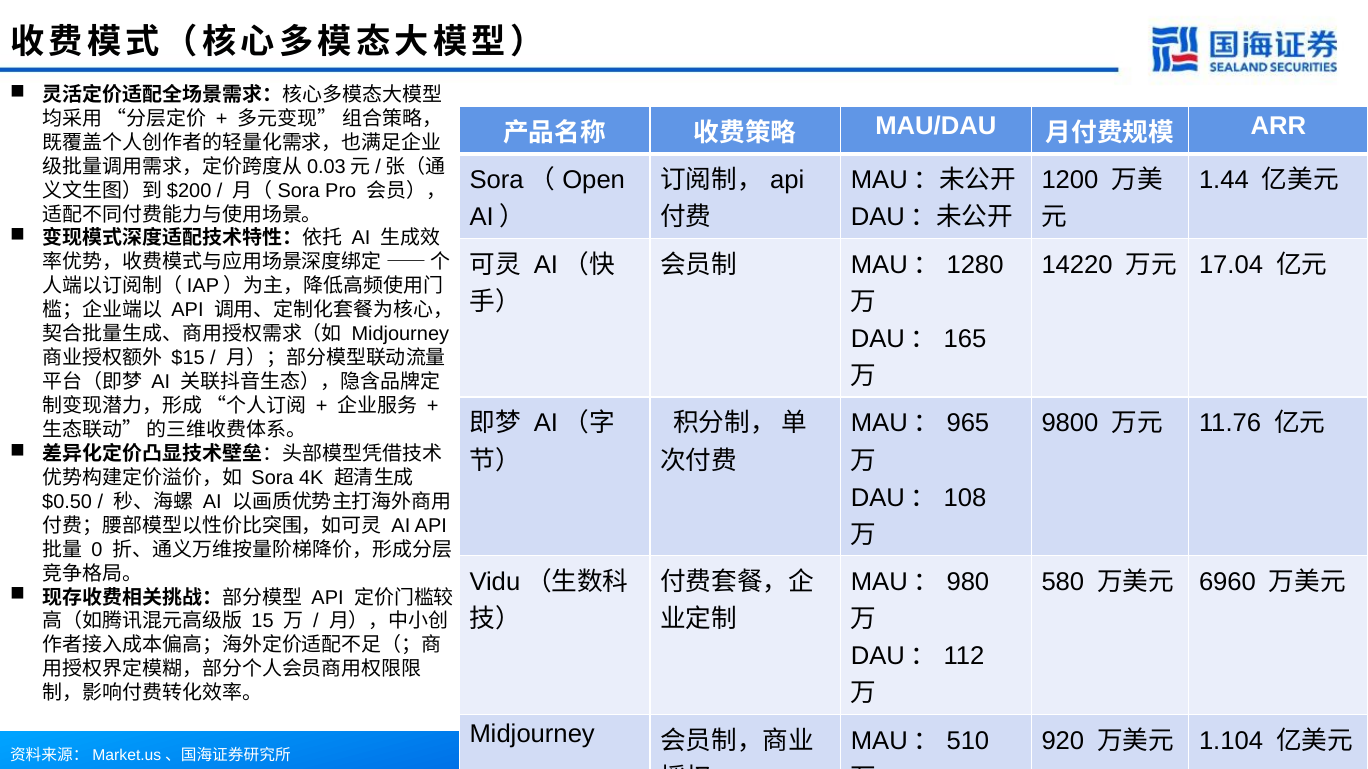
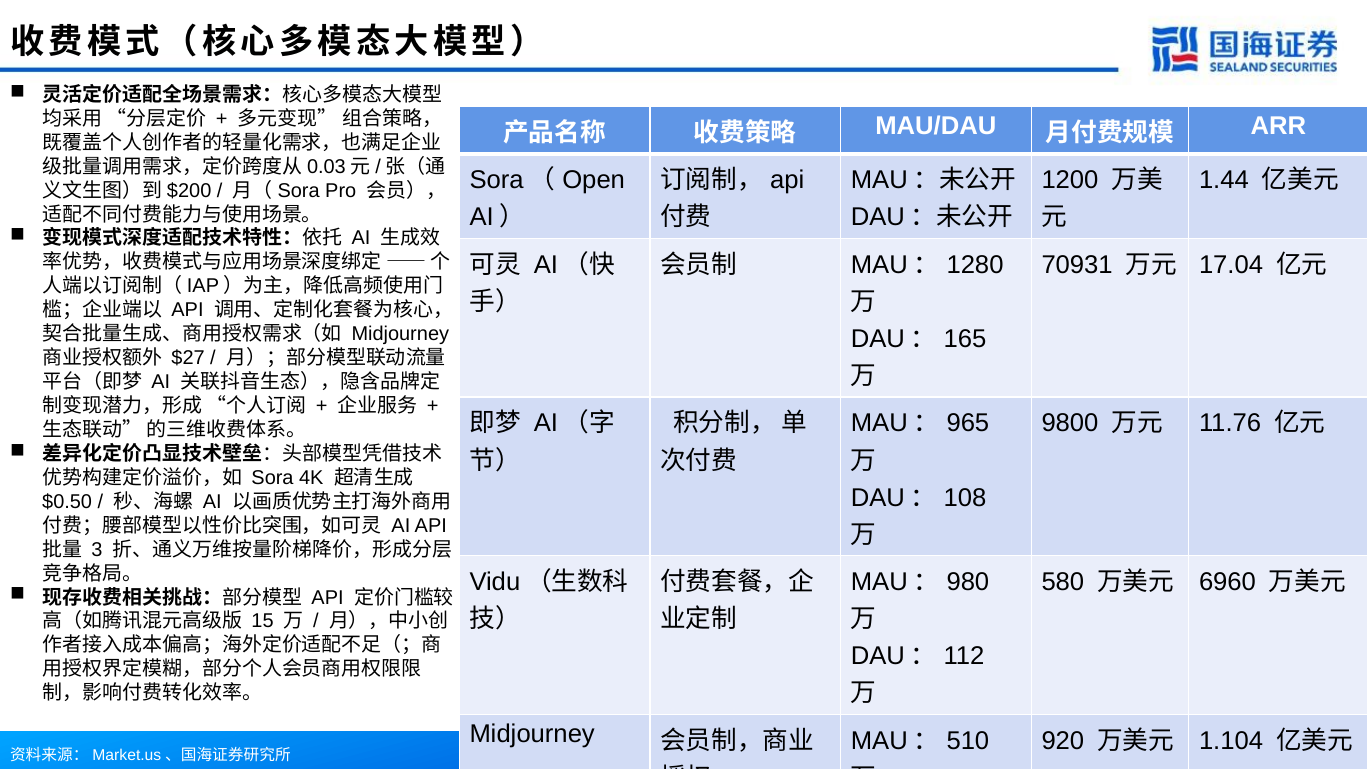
14220: 14220 -> 70931 (1077, 265)
$15: $15 -> $27 (188, 358)
0: 0 -> 3 (97, 550)
